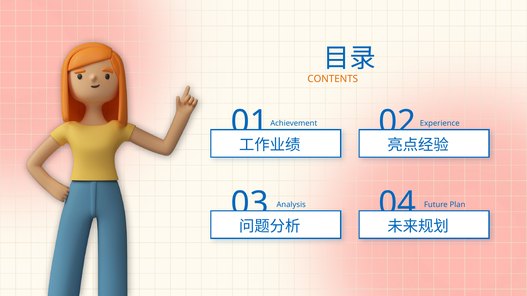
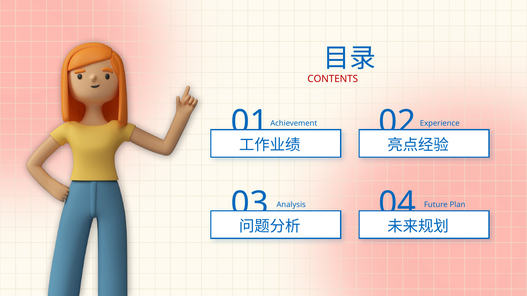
CONTENTS colour: orange -> red (333, 79)
